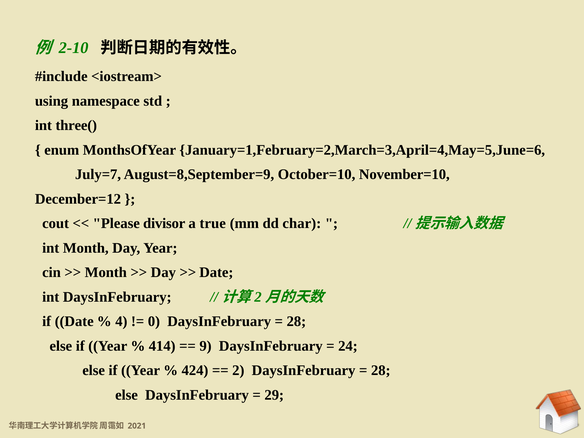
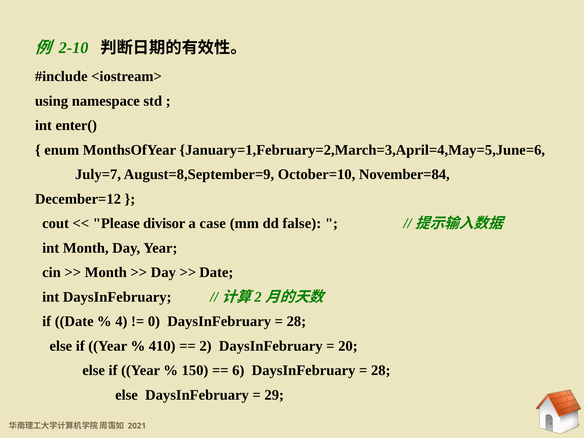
three(: three( -> enter( (76, 125)
November=10: November=10 -> November=84 (404, 174)
true: true -> case (213, 223)
char: char -> false (302, 223)
414: 414 -> 410 (162, 346)
9: 9 -> 2 (206, 346)
24: 24 -> 20 (348, 346)
424: 424 -> 150 (195, 370)
2: 2 -> 6 (238, 370)
